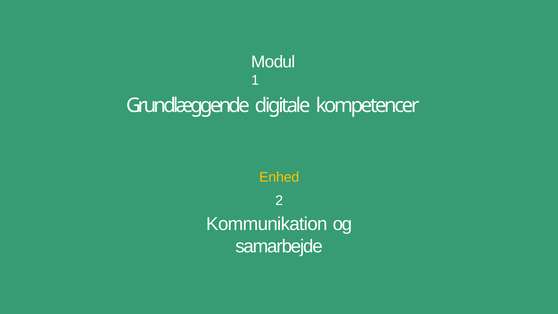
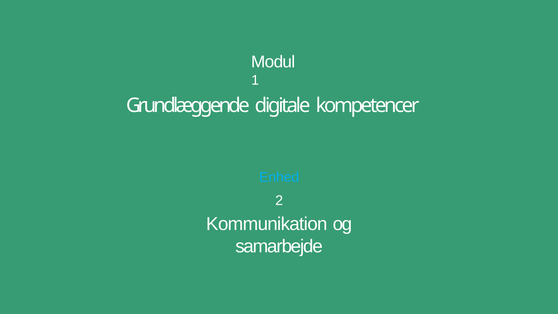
Enhed colour: yellow -> light blue (279, 177)
